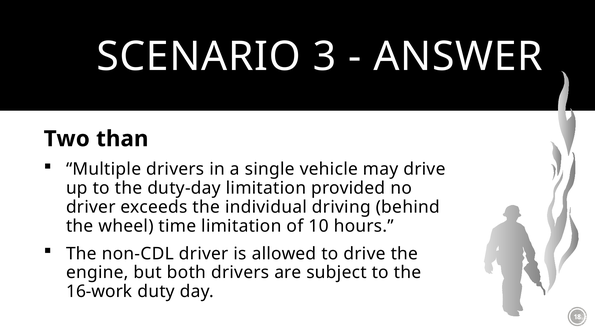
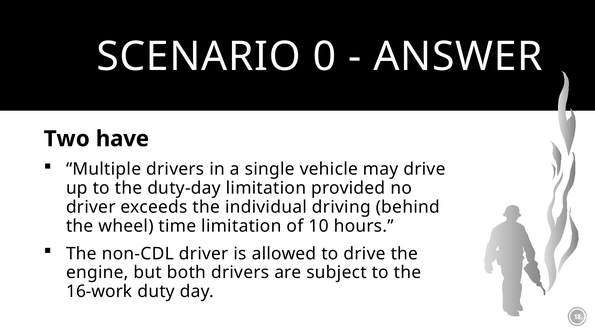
3: 3 -> 0 (324, 57)
than: than -> have (122, 139)
